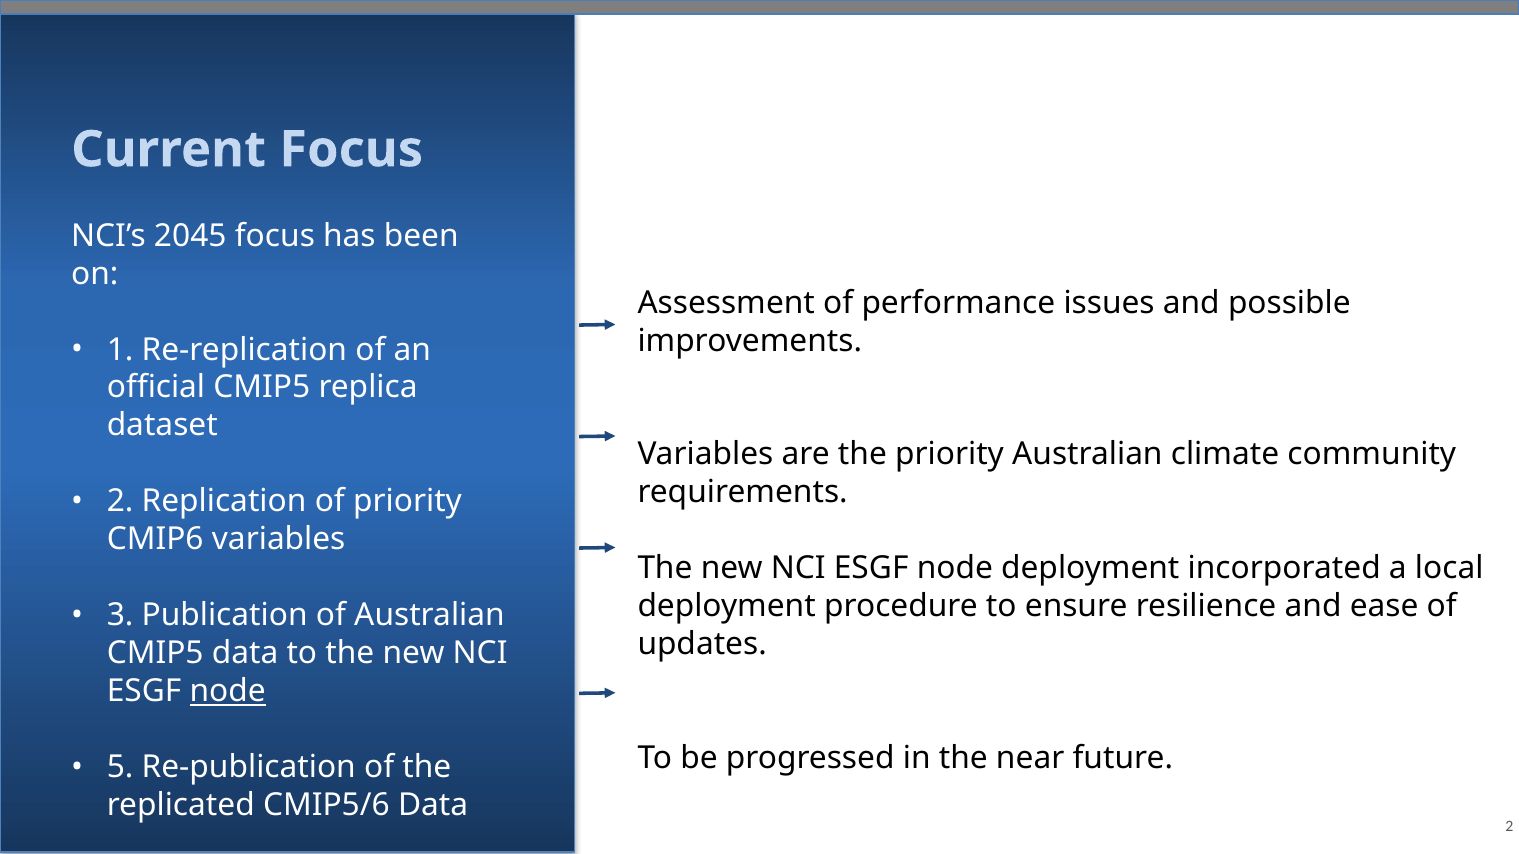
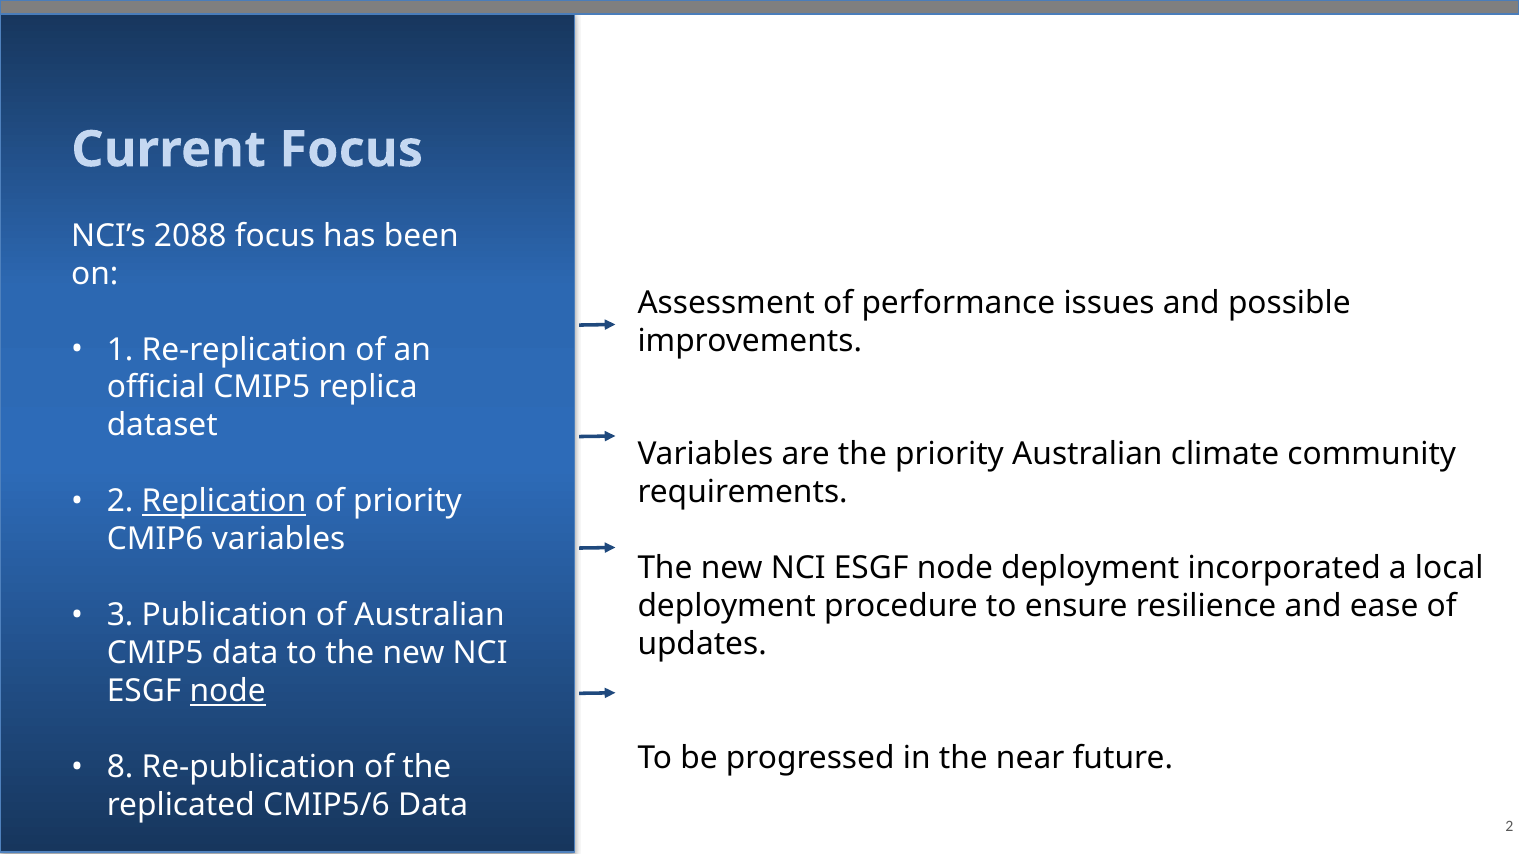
2045: 2045 -> 2088 (190, 236)
Replication underline: none -> present (224, 502)
5: 5 -> 8 (120, 768)
